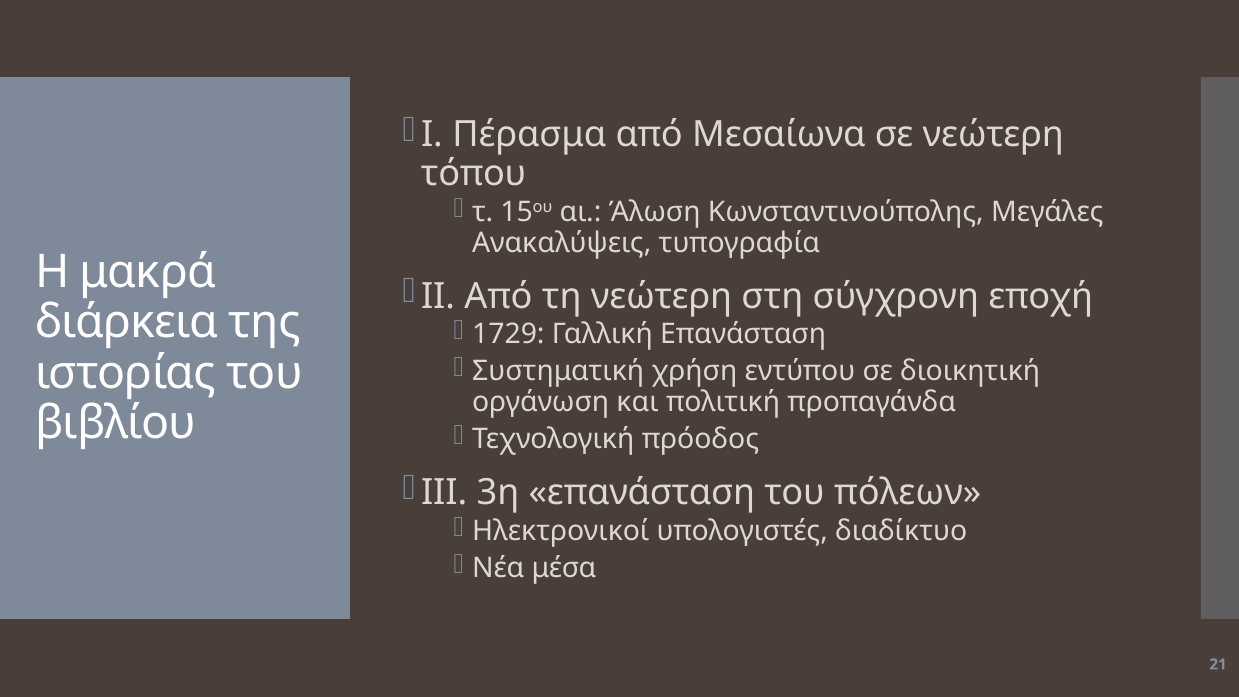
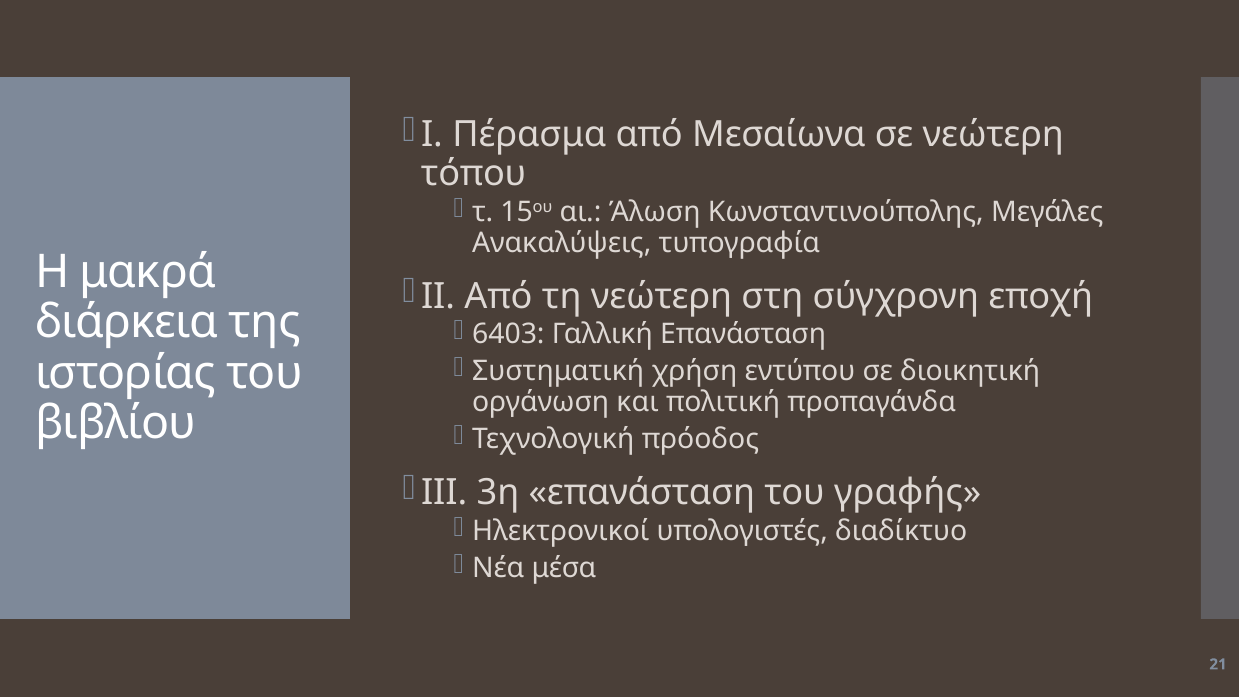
1729: 1729 -> 6403 (508, 334)
πόλεων: πόλεων -> γραφής (908, 493)
